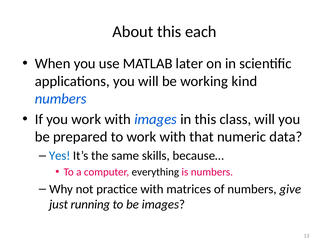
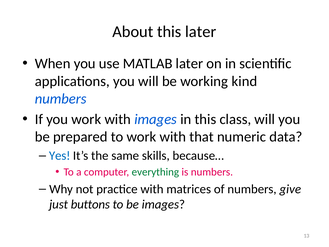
this each: each -> later (201, 32)
everything colour: black -> green (155, 172)
running: running -> buttons (90, 204)
